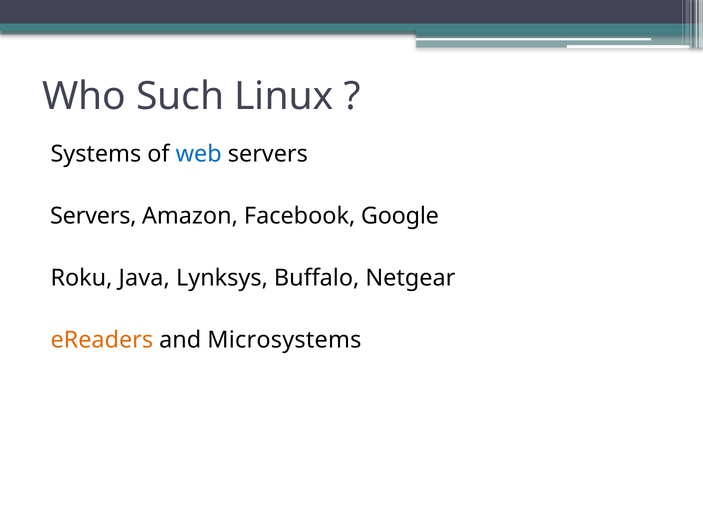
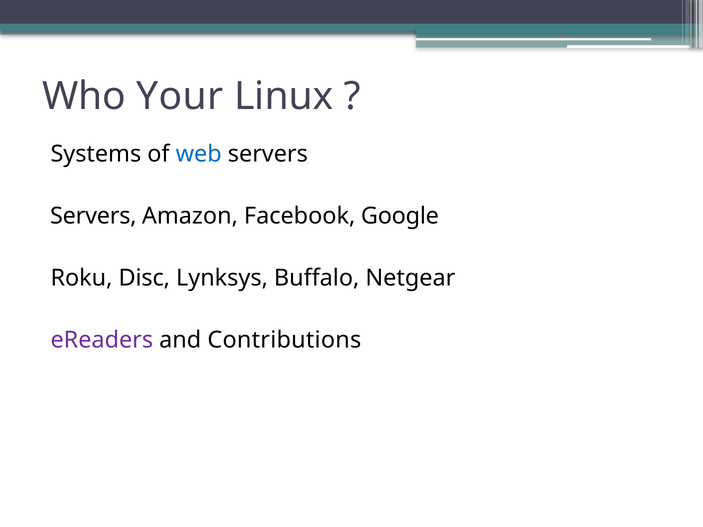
Such: Such -> Your (180, 96)
Java: Java -> Disc (144, 278)
eReaders colour: orange -> purple (102, 340)
Microsystems: Microsystems -> Contributions (284, 340)
